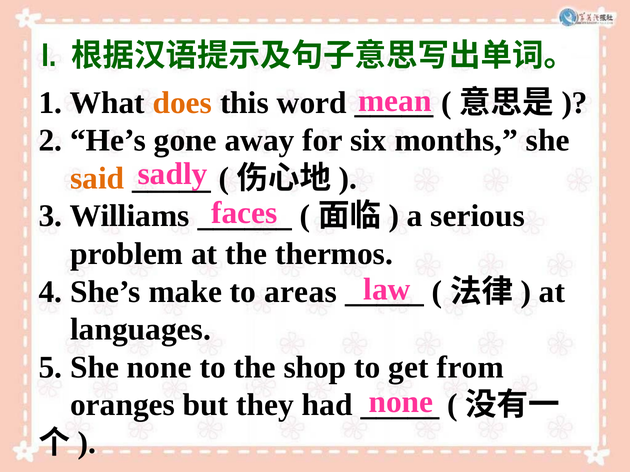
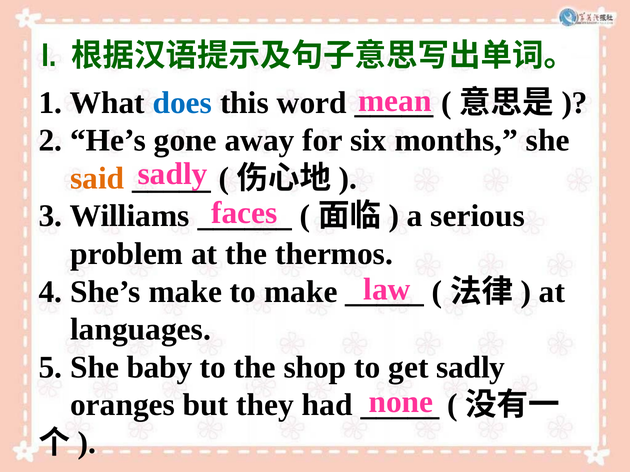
does colour: orange -> blue (182, 103)
to areas: areas -> make (301, 292)
She none: none -> baby (159, 368)
get from: from -> sadly (471, 368)
